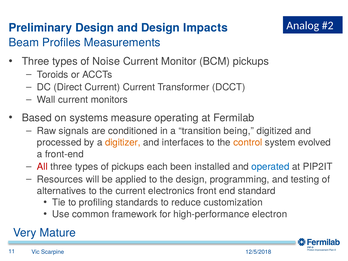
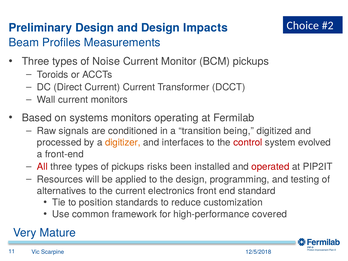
Analog: Analog -> Choice (303, 26)
systems measure: measure -> monitors (131, 118)
control colour: orange -> red (248, 143)
each: each -> risks (157, 167)
operated colour: blue -> red (270, 167)
profiling: profiling -> position (96, 203)
electron: electron -> covered (270, 214)
